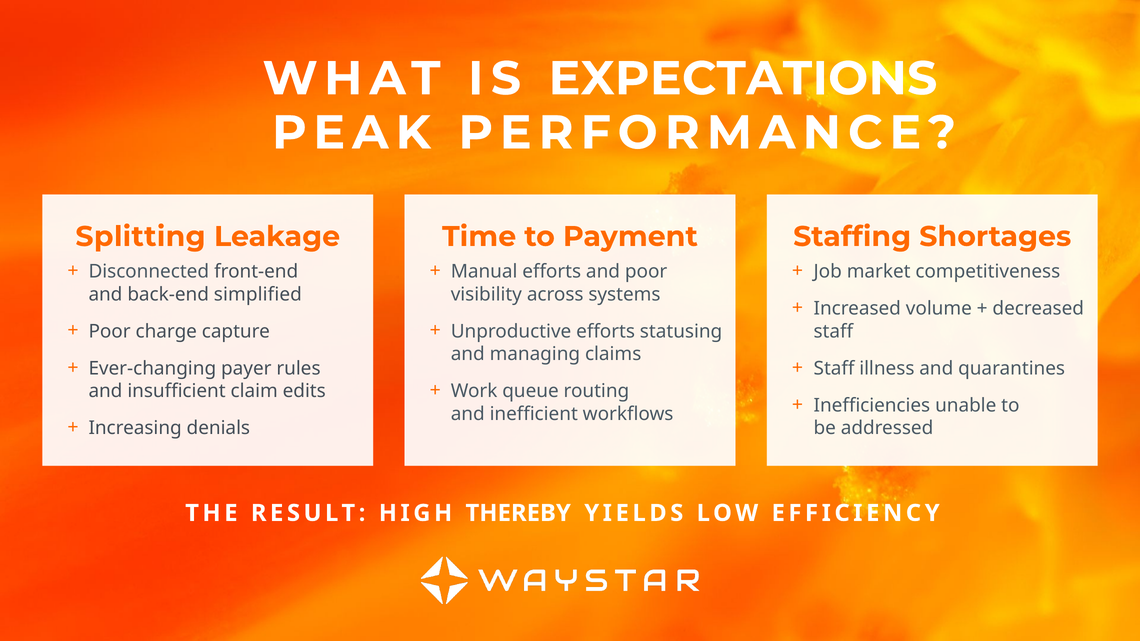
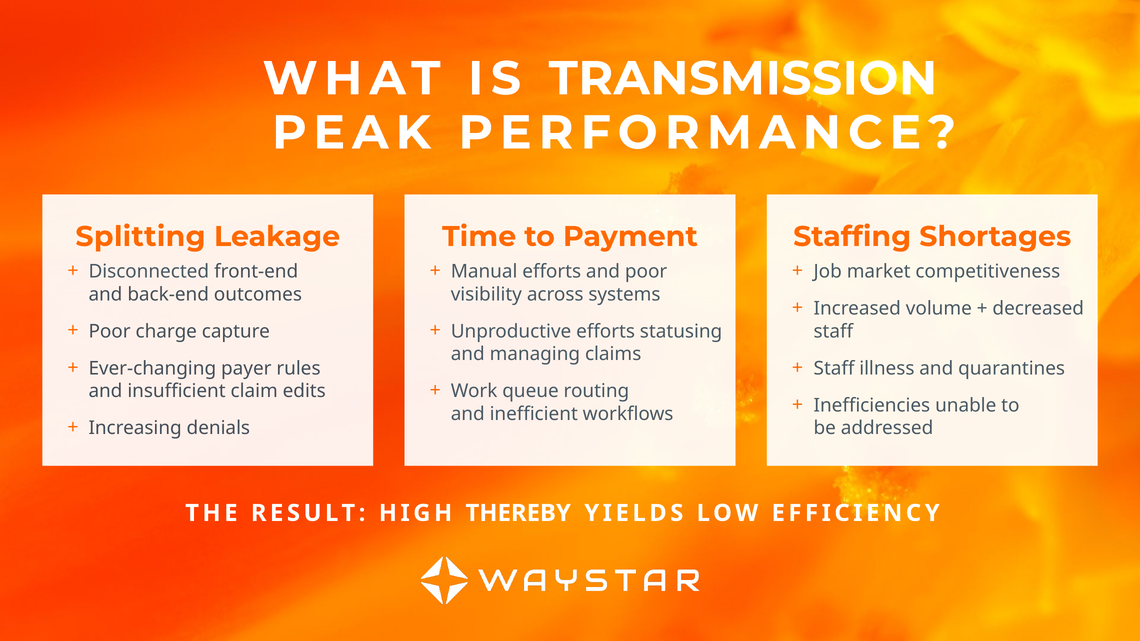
EXPECTATIONS: EXPECTATIONS -> TRANSMISSION (743, 79)
simplified: simplified -> outcomes (258, 294)
